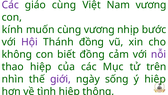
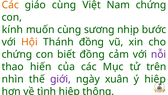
Các colour: purple -> orange (10, 5)
Nam vương: vương -> chứng (151, 5)
cùng vương: vương -> sương (99, 29)
Hội colour: purple -> orange (29, 42)
không: không -> chứng (17, 54)
thao hiệp: hiệp -> hiến (41, 66)
sống: sống -> xuân (117, 79)
